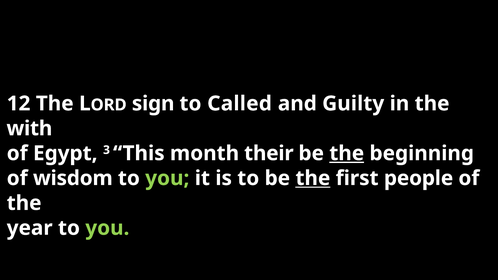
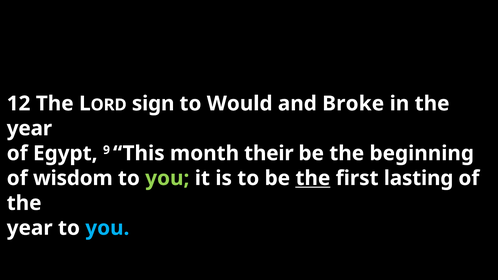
Called: Called -> Would (240, 104)
Guilty: Guilty -> Broke (353, 104)
with: with -> year (29, 129)
3: 3 -> 9 (106, 150)
the underline: present -> none (347, 153)
people: people -> lasting (419, 178)
you colour: light green -> light blue (107, 228)
